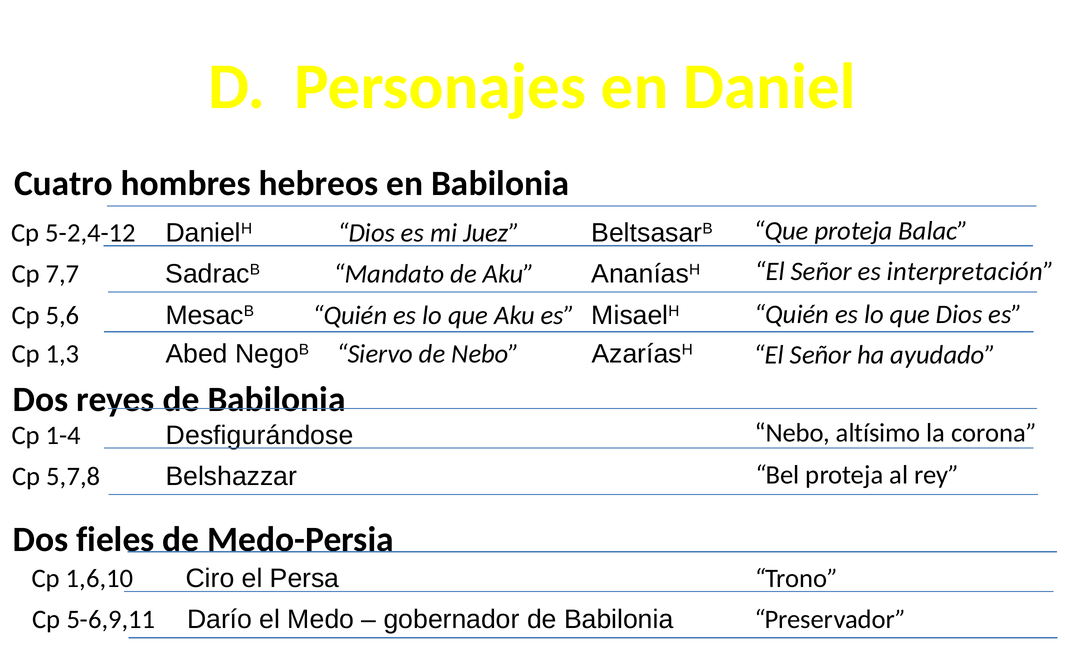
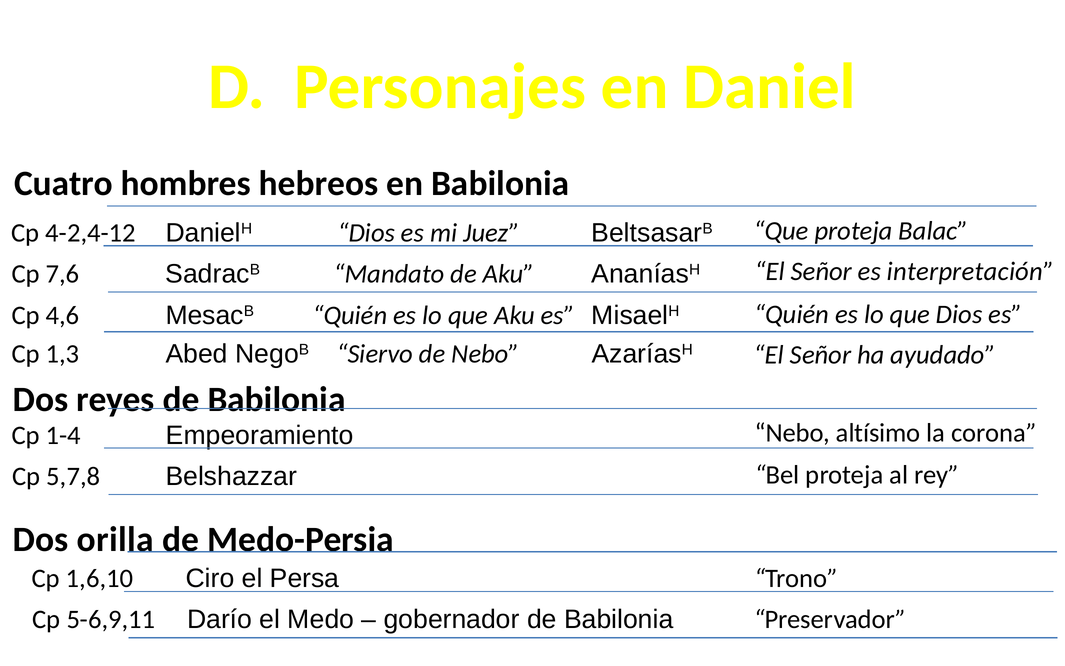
5-2,4-12: 5-2,4-12 -> 4-2,4-12 (91, 233)
7,7: 7,7 -> 7,6 (62, 274)
5,6: 5,6 -> 4,6 (62, 315)
Desfigurándose: Desfigurándose -> Empeoramiento (260, 435)
fieles: fieles -> orilla (115, 539)
